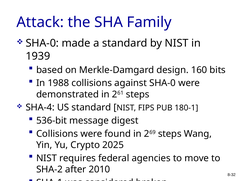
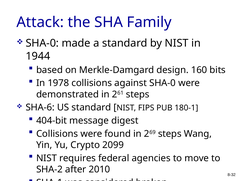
1939: 1939 -> 1944 (38, 56)
1988: 1988 -> 1978 (58, 83)
SHA-4: SHA-4 -> SHA-6 (40, 108)
536-bit: 536-bit -> 404-bit (52, 121)
2025: 2025 -> 2099 (113, 145)
